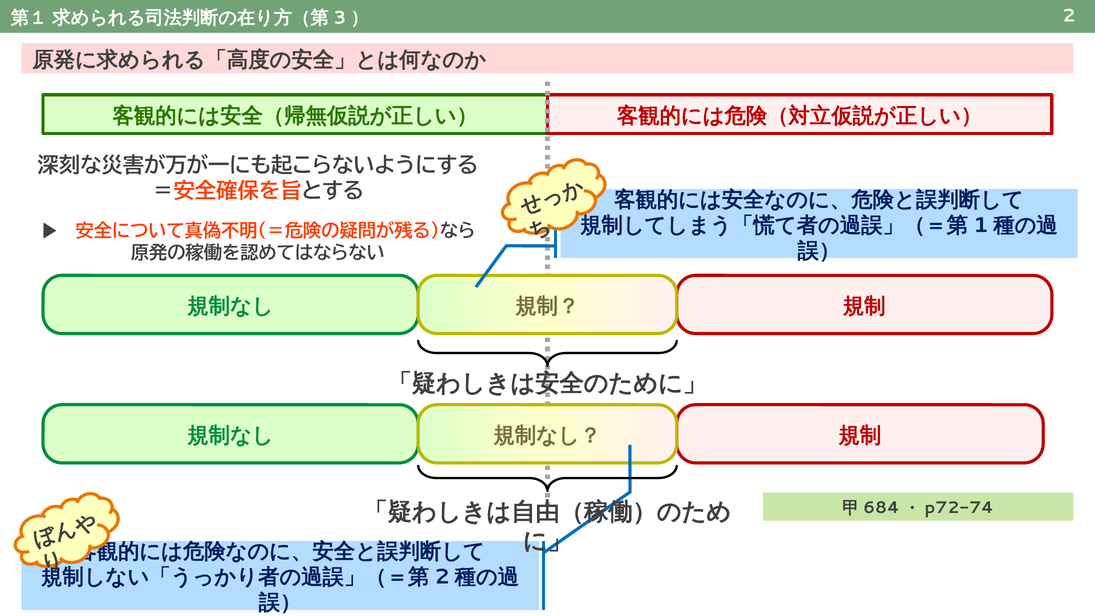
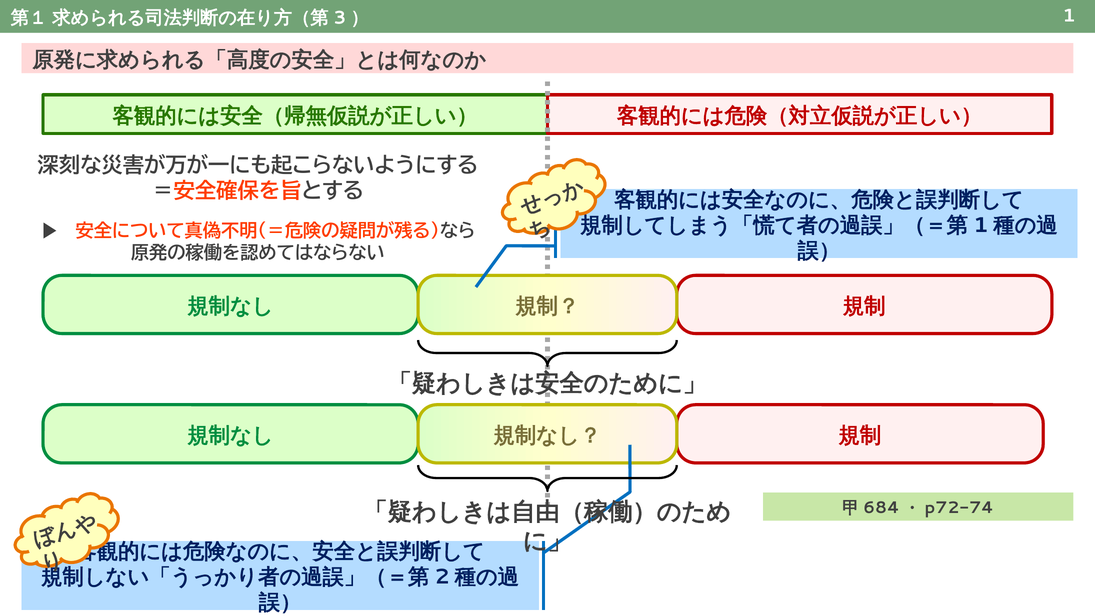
2: 2 -> 1 (1069, 15)
